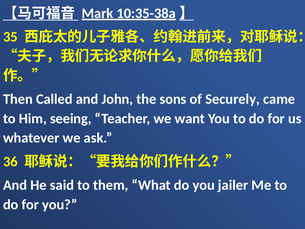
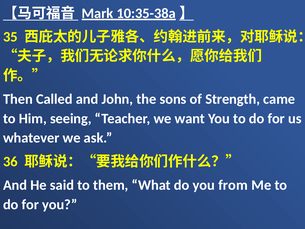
Securely: Securely -> Strength (233, 99)
jailer: jailer -> from (233, 185)
